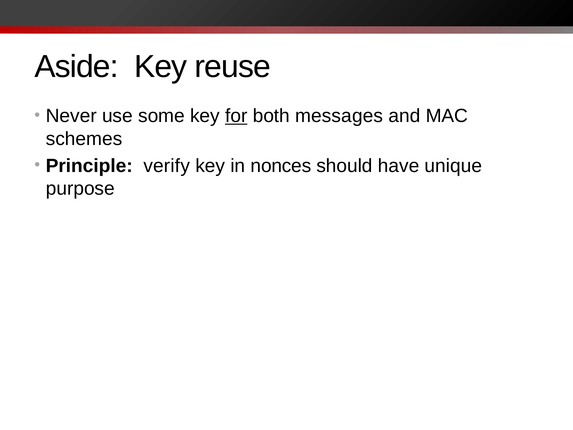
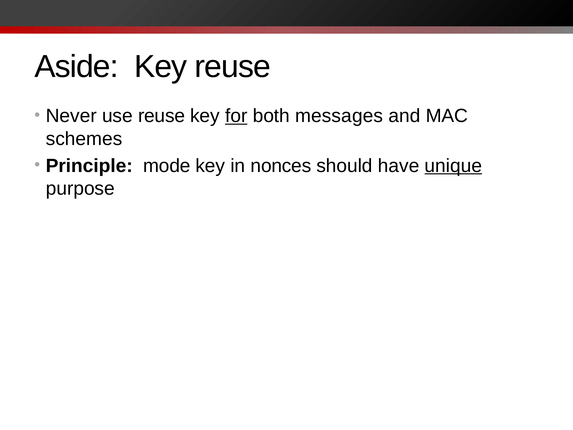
use some: some -> reuse (162, 116)
verify: verify -> mode (167, 166)
unique underline: none -> present (453, 166)
